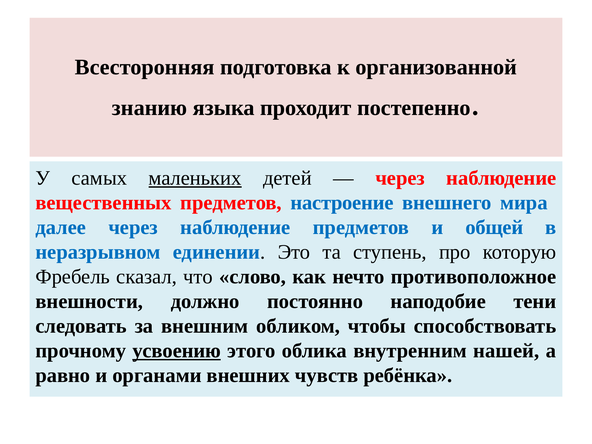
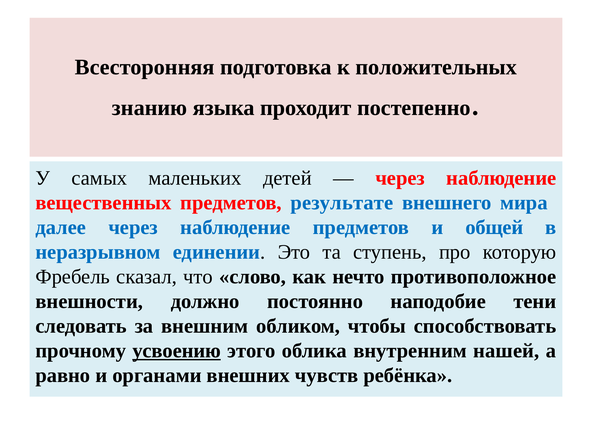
организованной: организованной -> положительных (436, 67)
маленьких underline: present -> none (195, 178)
настроение: настроение -> результате (342, 203)
